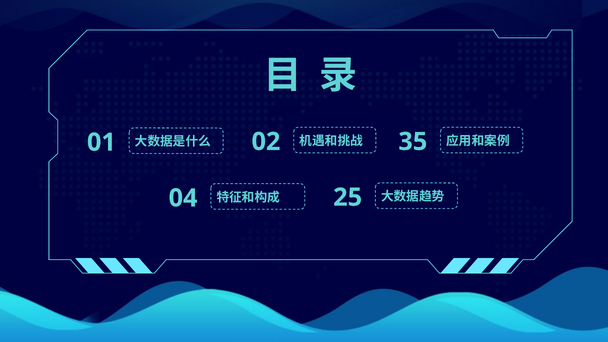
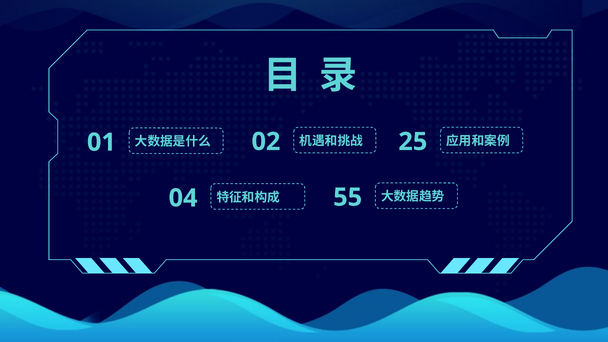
35: 35 -> 25 (413, 142)
25: 25 -> 55 (348, 197)
